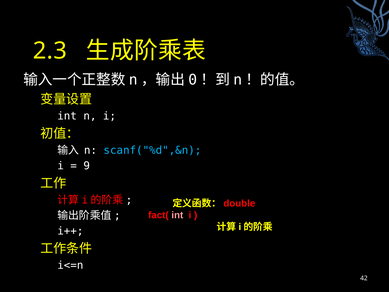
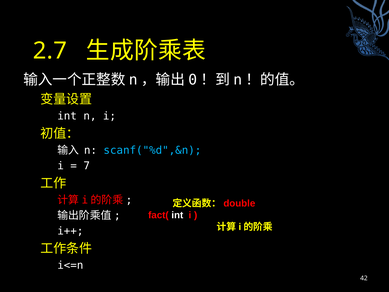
2.3: 2.3 -> 2.7 (50, 51)
9: 9 -> 7 (87, 166)
int colour: pink -> white (177, 215)
